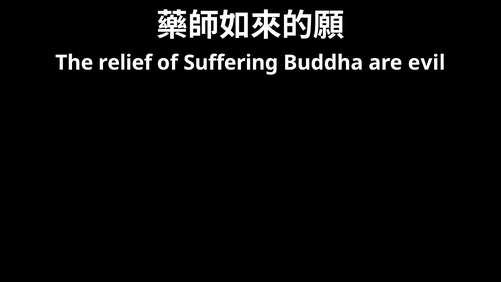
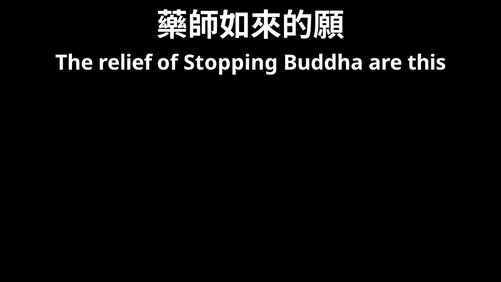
Suffering: Suffering -> Stopping (231, 63)
evil: evil -> this (427, 63)
